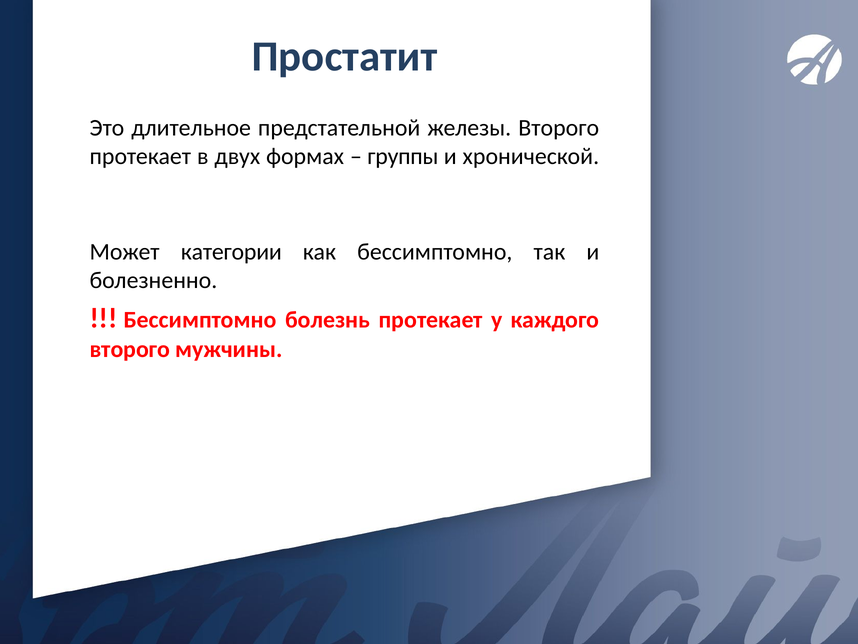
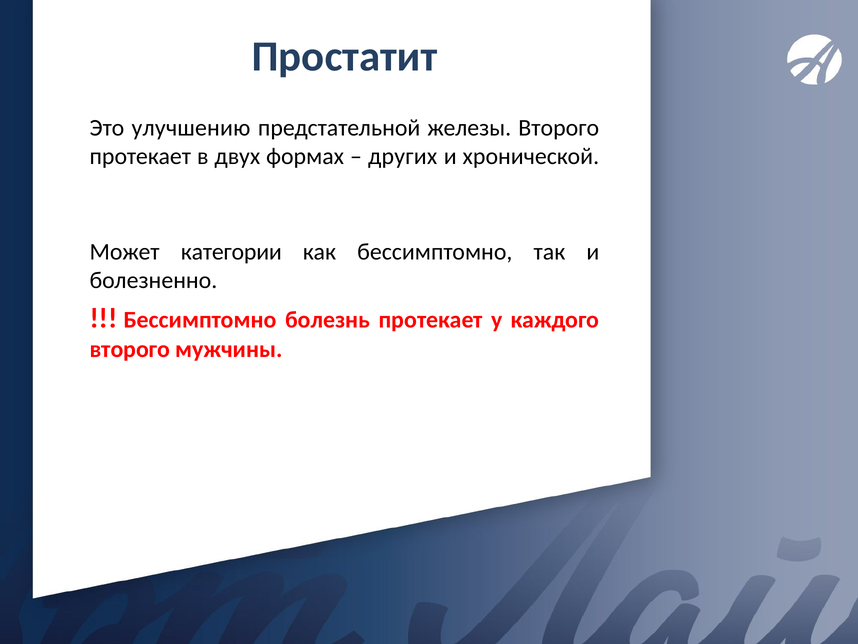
длительное: длительное -> улучшению (191, 128)
группы: группы -> других (403, 156)
